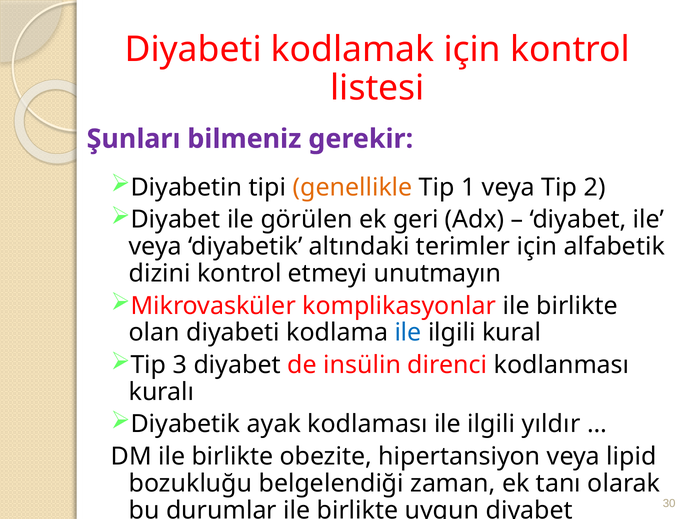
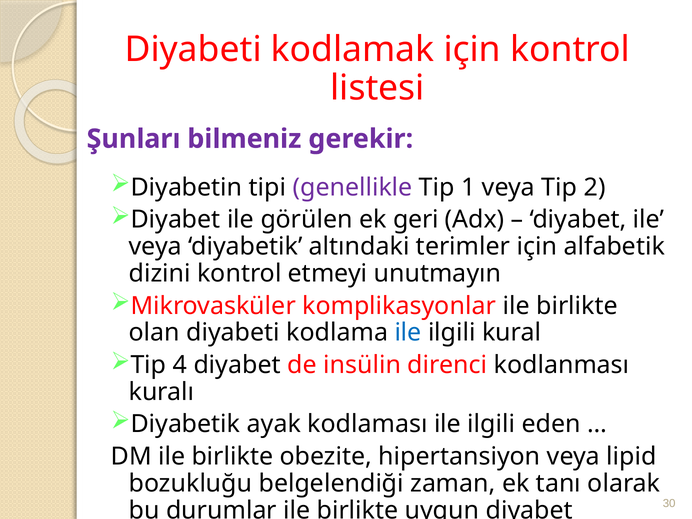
genellikle colour: orange -> purple (353, 187)
3: 3 -> 4 (180, 365)
yıldır: yıldır -> eden (551, 424)
